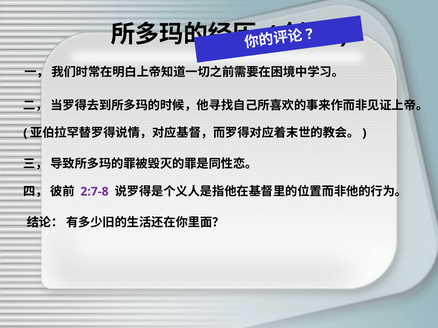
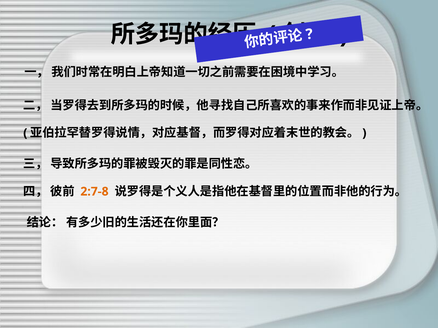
2:7-8 colour: purple -> orange (94, 192)
